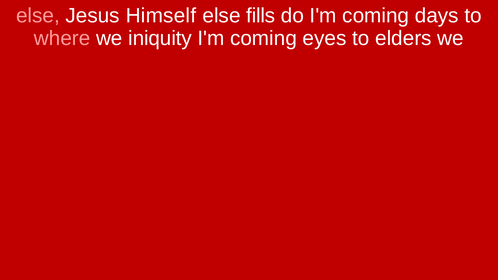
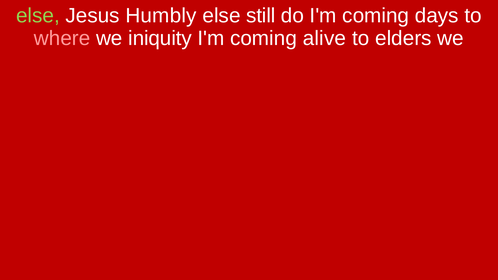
else colour: pink -> light green (38, 16)
Himself: Himself -> Humbly (161, 16)
fills: fills -> still (261, 16)
eyes: eyes -> alive (324, 38)
